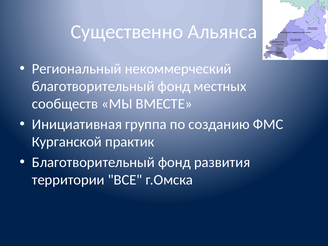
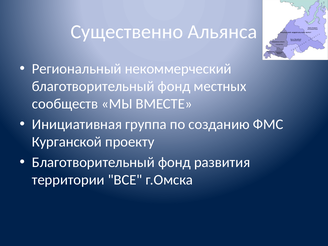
практик: практик -> проекту (130, 142)
